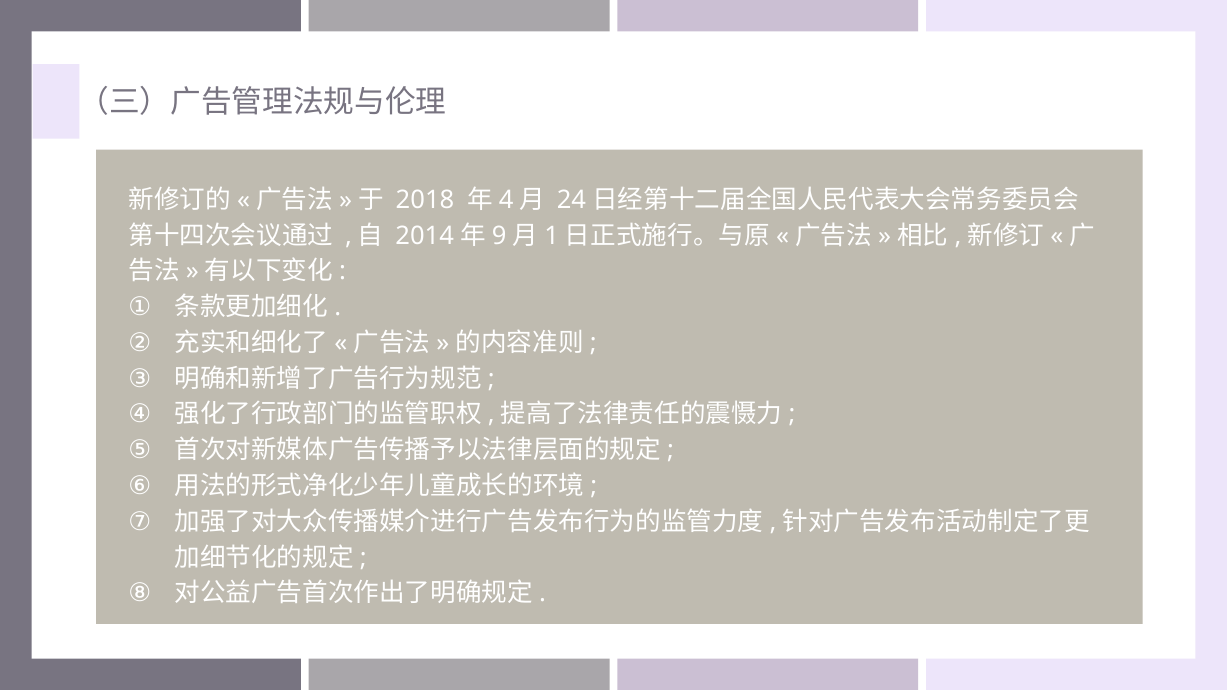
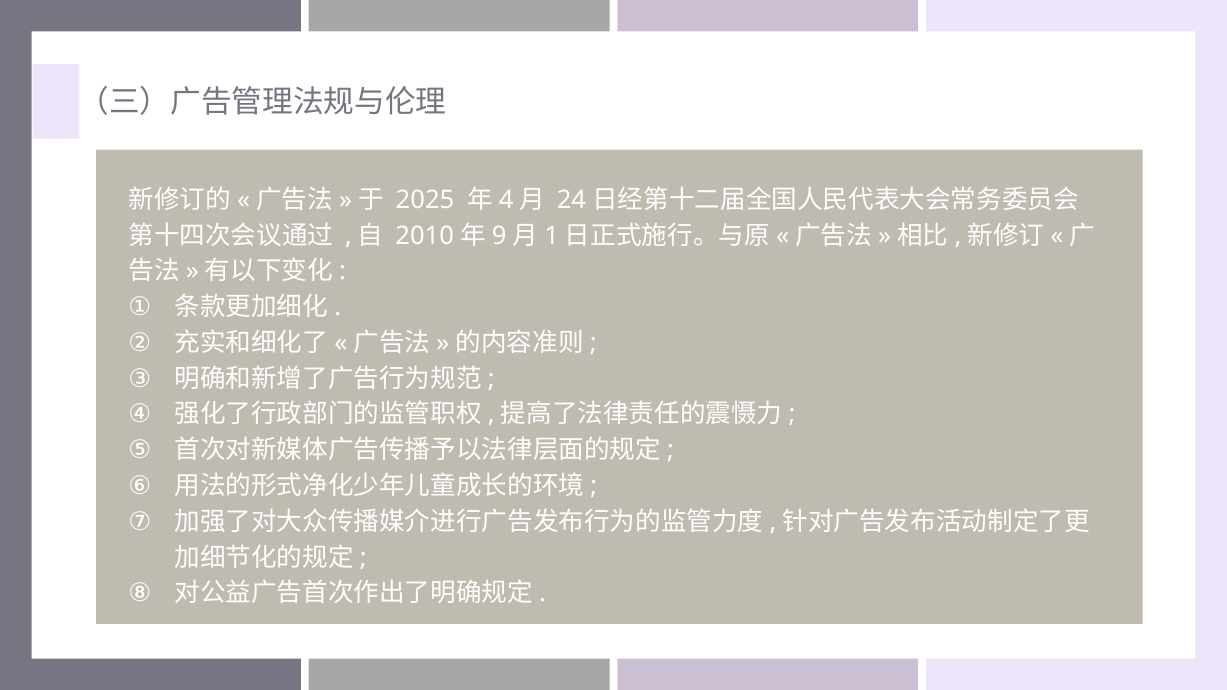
2018: 2018 -> 2025 (425, 200)
2014: 2014 -> 2010 (425, 236)
